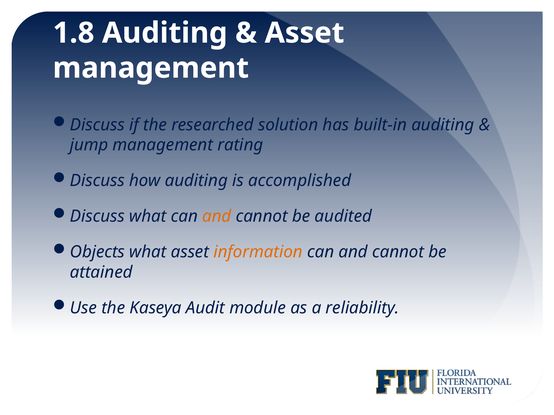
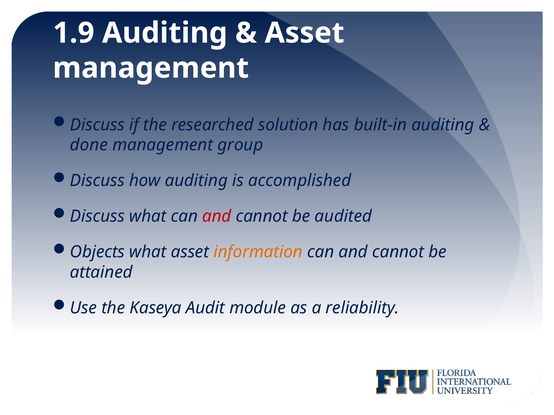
1.8: 1.8 -> 1.9 (74, 33)
jump: jump -> done (89, 145)
rating: rating -> group (240, 145)
and colour: orange -> red (217, 217)
